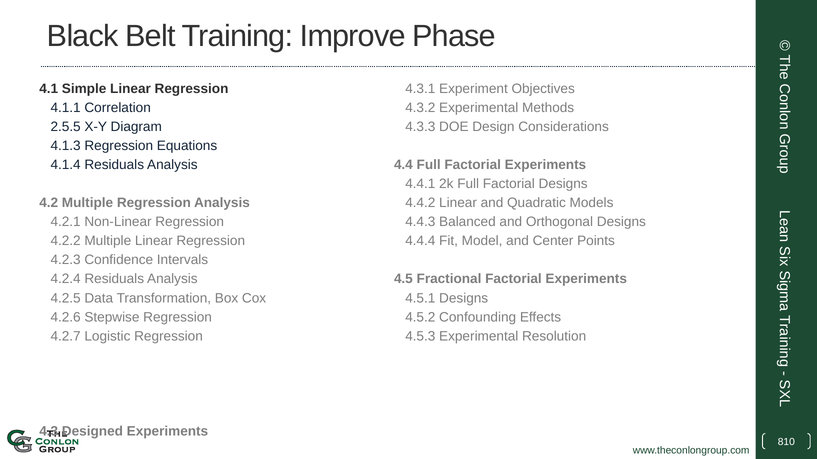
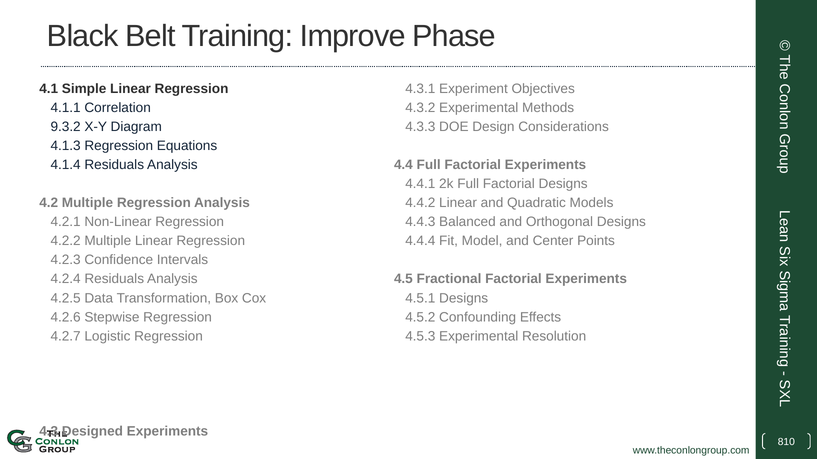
2.5.5: 2.5.5 -> 9.3.2 (66, 127)
